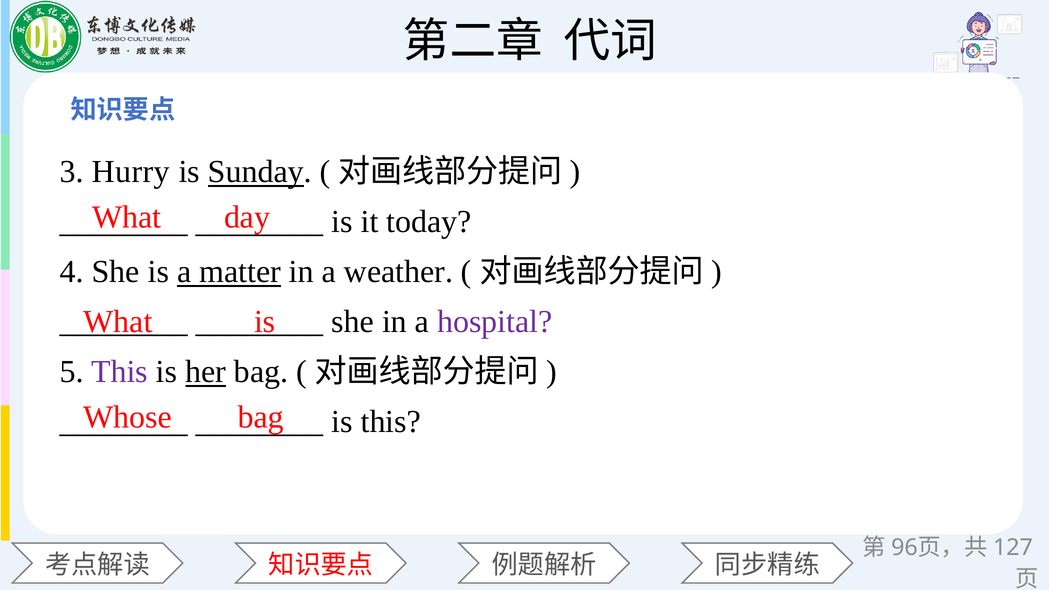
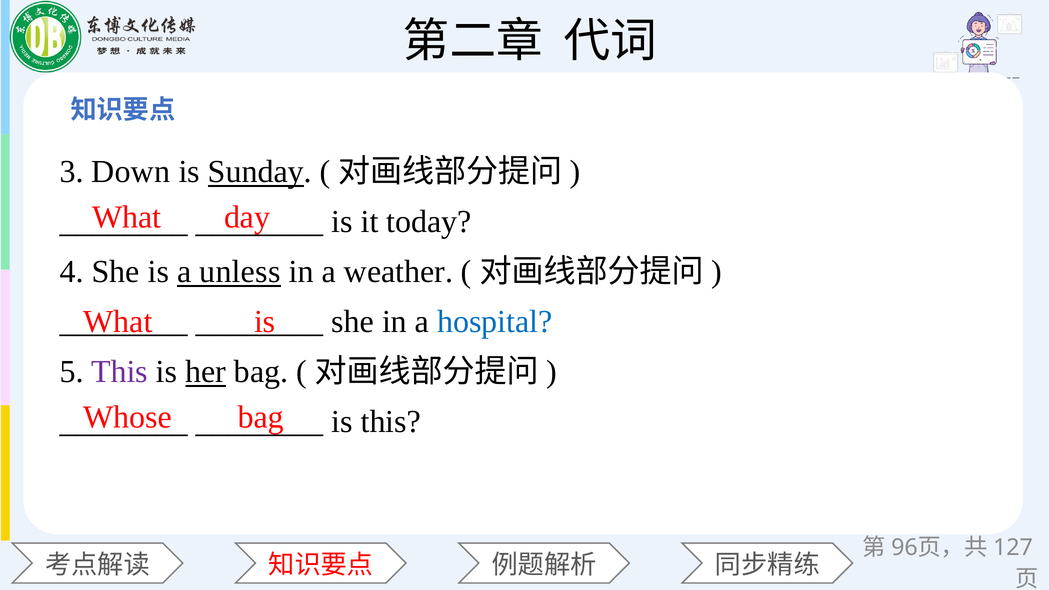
Hurry: Hurry -> Down (131, 172)
matter: matter -> unless (240, 272)
hospital colour: purple -> blue (495, 322)
